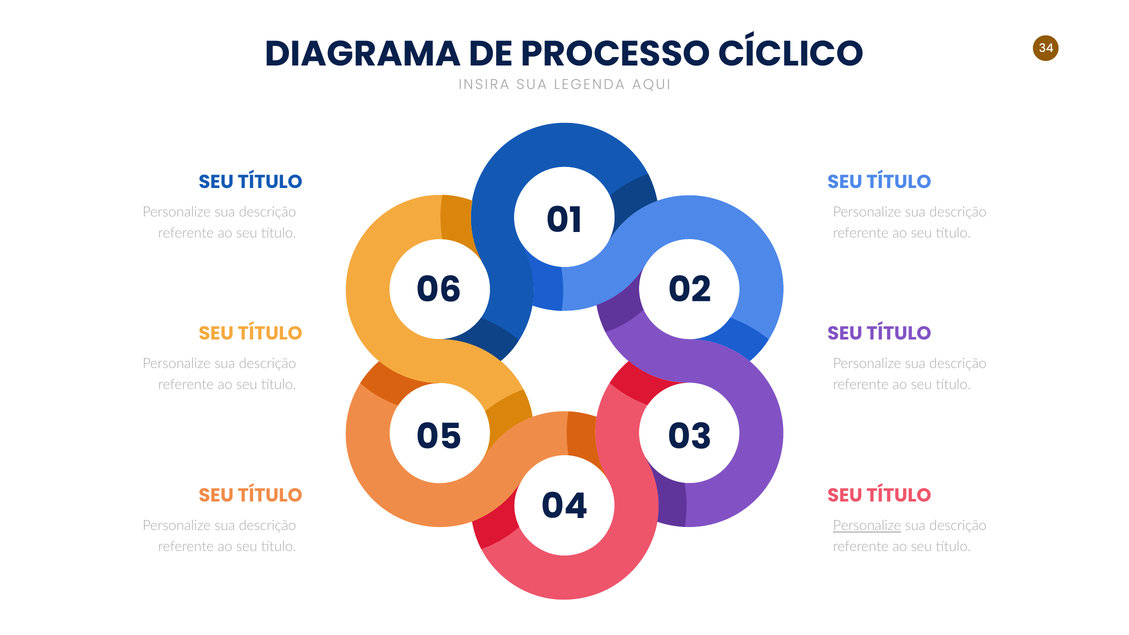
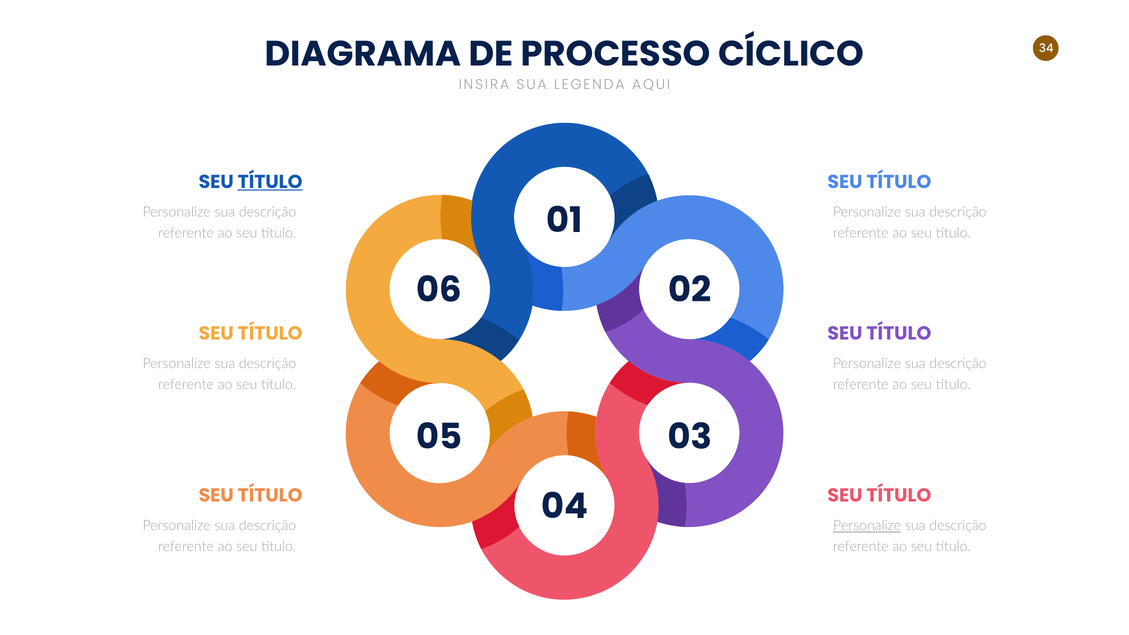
TÍTULO underline: none -> present (270, 182)
